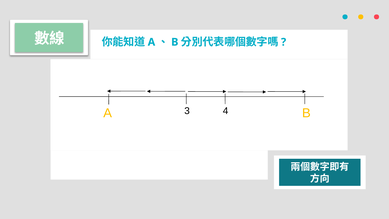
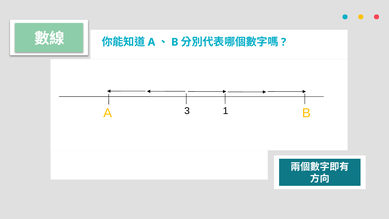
4: 4 -> 1 (226, 111)
